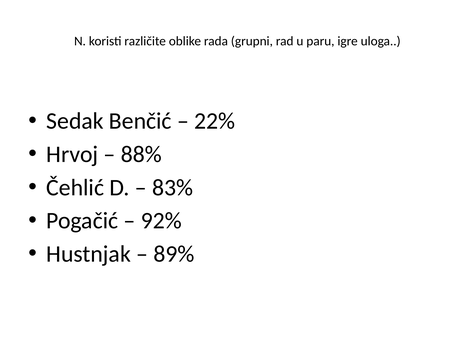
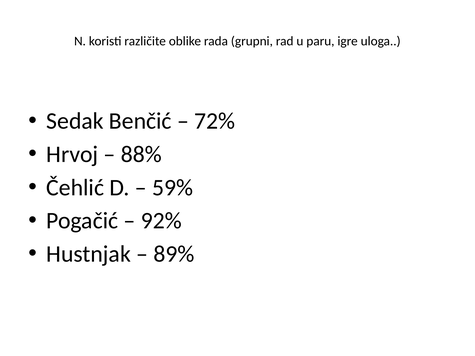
22%: 22% -> 72% (215, 121)
83%: 83% -> 59% (173, 188)
